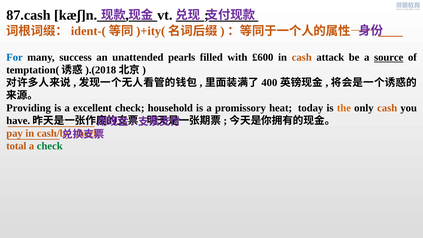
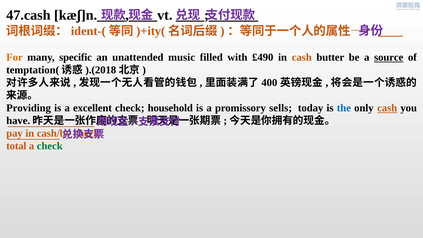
87.cash: 87.cash -> 47.cash (28, 15)
For colour: blue -> orange (15, 57)
success: success -> specific (76, 57)
pearls: pearls -> music (182, 57)
£600: £600 -> £490 (263, 57)
attack: attack -> butter (330, 57)
heat: heat -> sells (281, 108)
the colour: orange -> blue (344, 108)
cash underline: none -> present (387, 108)
